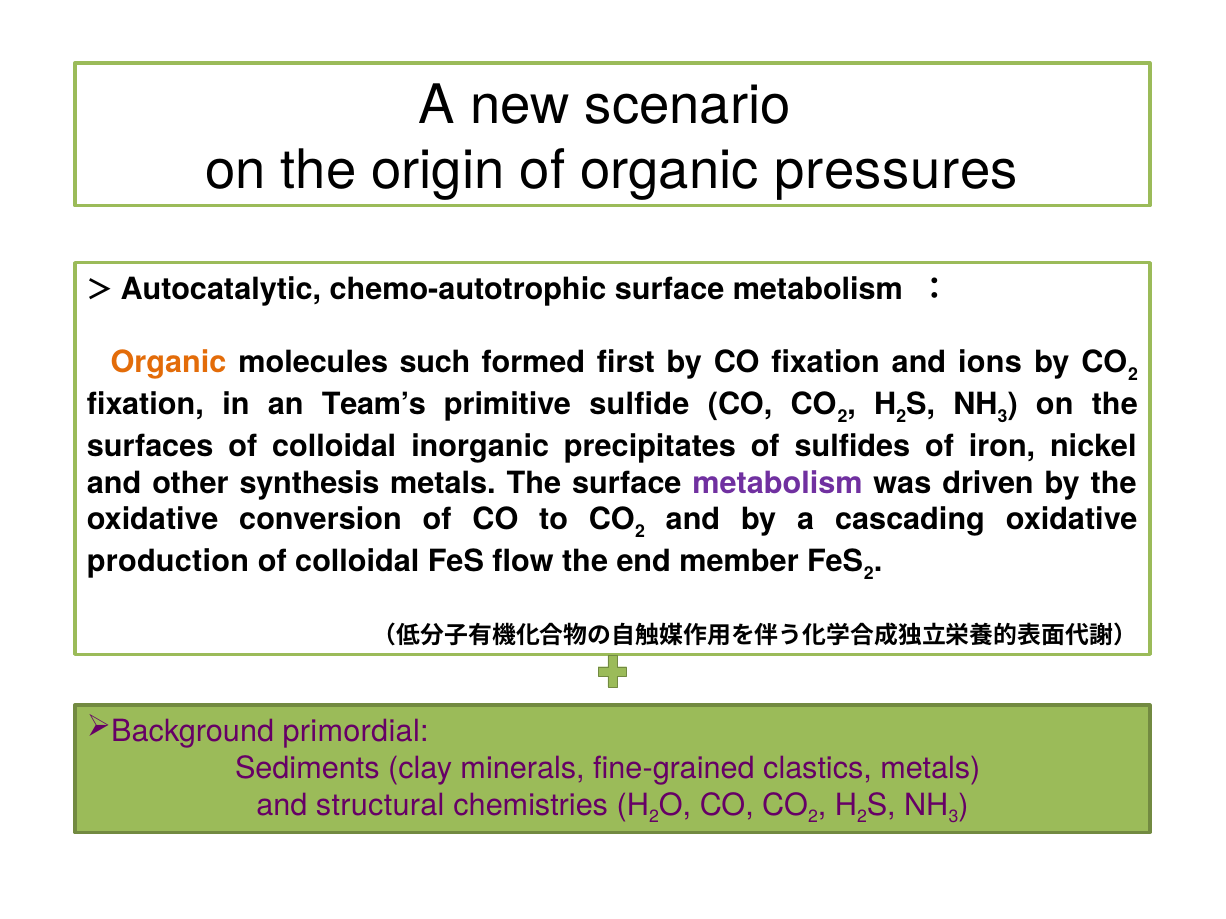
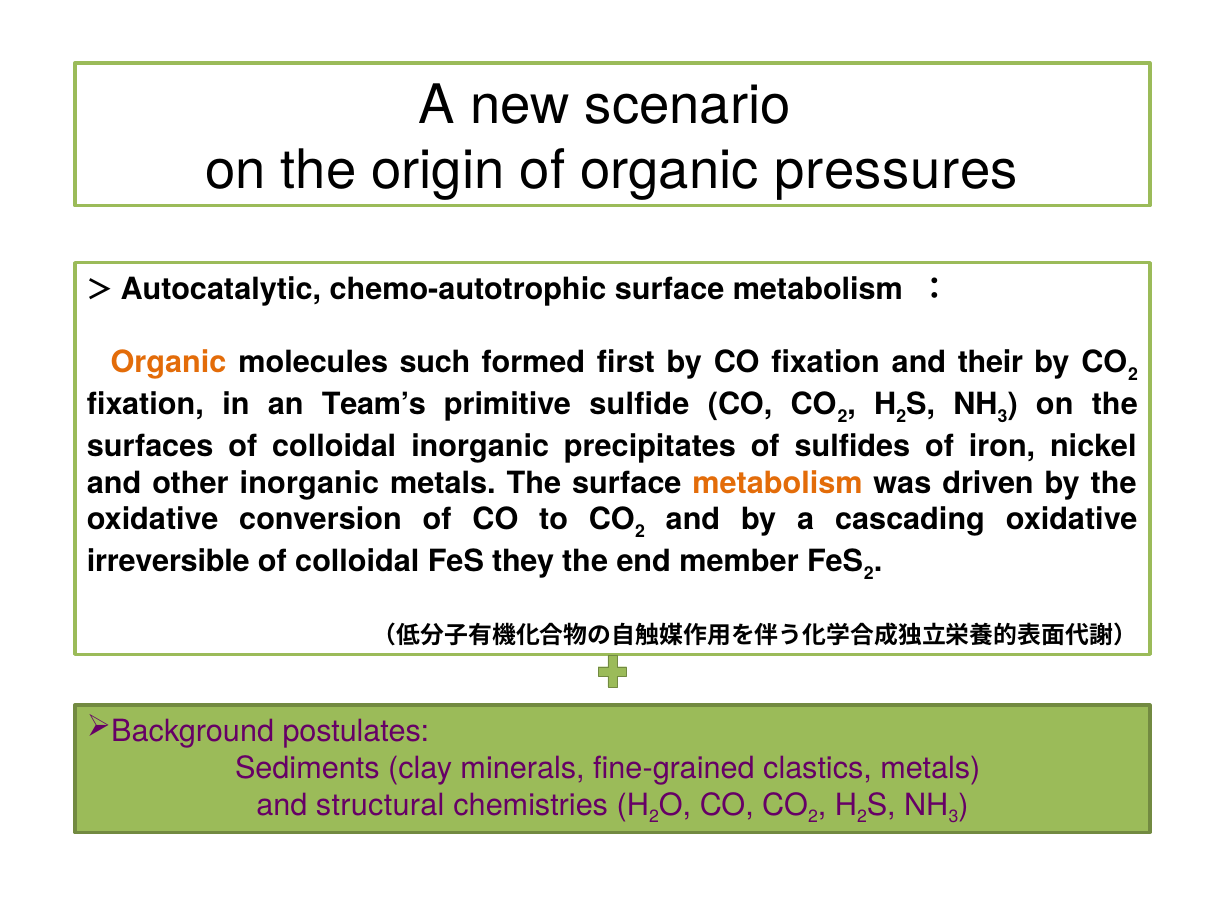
ions: ions -> their (990, 363)
other synthesis: synthesis -> inorganic (309, 483)
metabolism colour: purple -> orange (778, 483)
production: production -> irreversible (168, 562)
flow: flow -> they (523, 562)
primordial: primordial -> postulates (356, 732)
